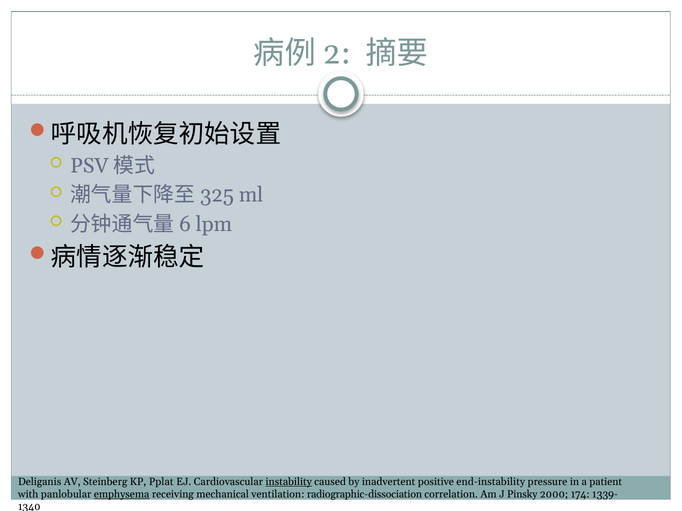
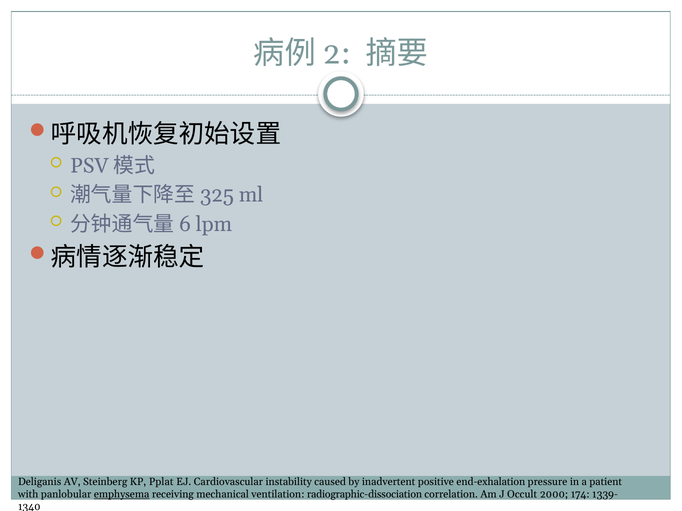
instability underline: present -> none (289, 482)
end-instability: end-instability -> end-exhalation (491, 482)
Pinsky: Pinsky -> Occult (522, 495)
